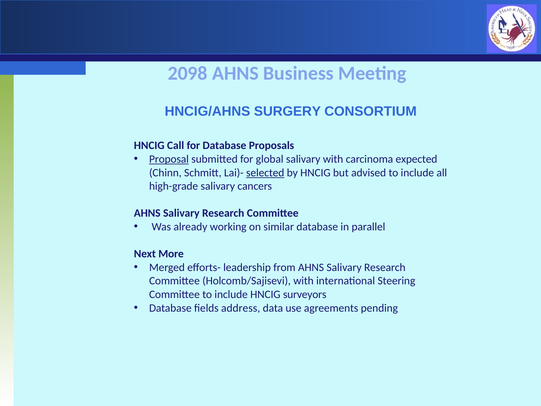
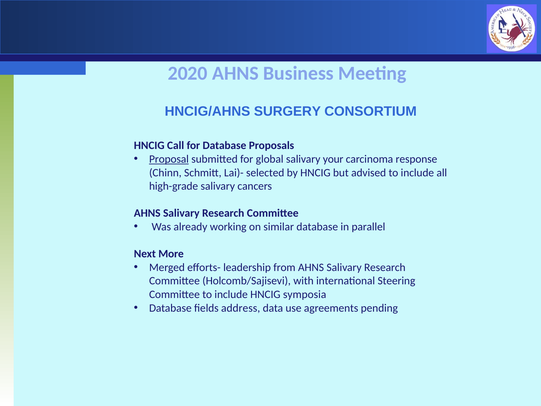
2098: 2098 -> 2020 (188, 73)
salivary with: with -> your (333, 159)
expected: expected -> response (416, 159)
selected underline: present -> none (265, 173)
surveyors: surveyors -> symposia (305, 294)
